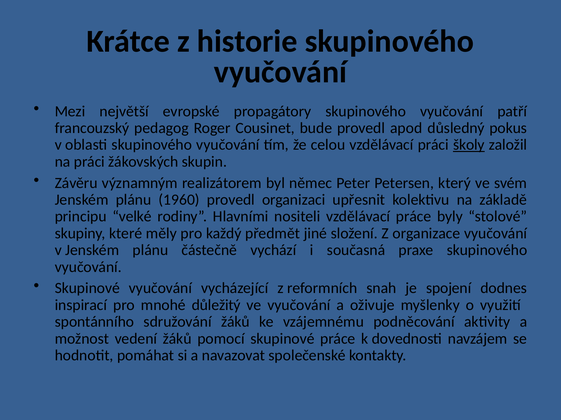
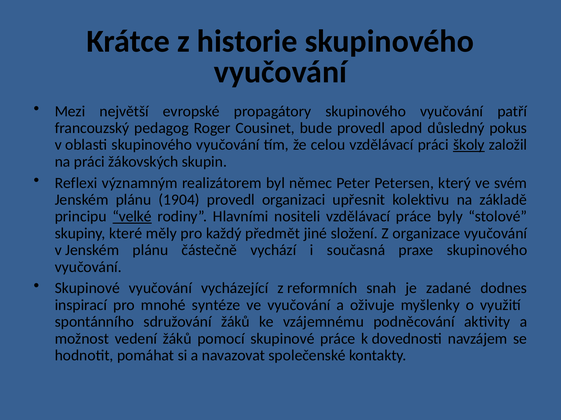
Závěru: Závěru -> Reflexi (76, 183)
1960: 1960 -> 1904 (179, 200)
velké underline: none -> present (132, 217)
spojení: spojení -> zadané (449, 289)
důležitý: důležitý -> syntéze (216, 306)
